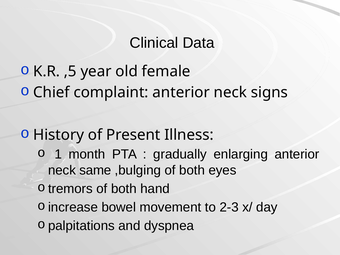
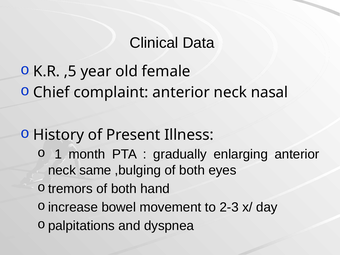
signs: signs -> nasal (269, 92)
